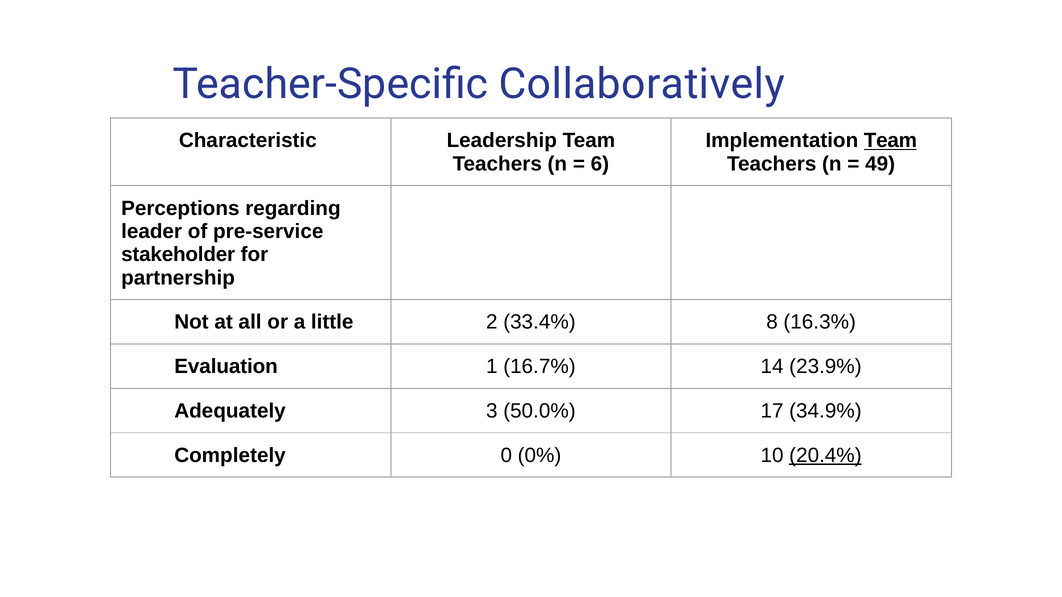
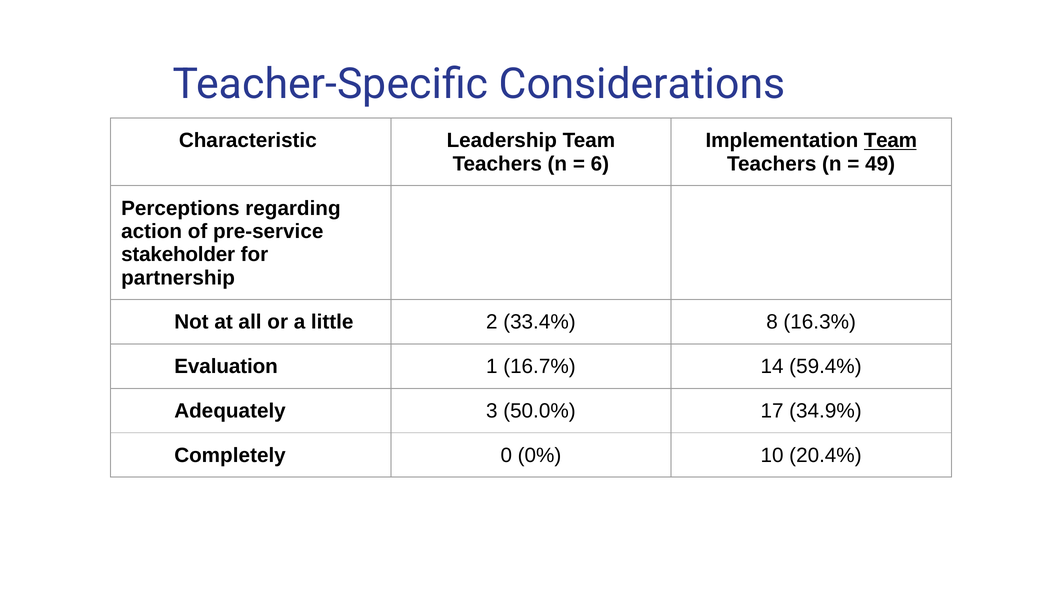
Collaboratively: Collaboratively -> Considerations (642, 84)
leader: leader -> action (152, 232)
23.9%: 23.9% -> 59.4% (825, 367)
20.4% underline: present -> none (825, 456)
